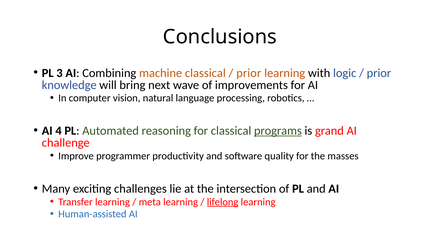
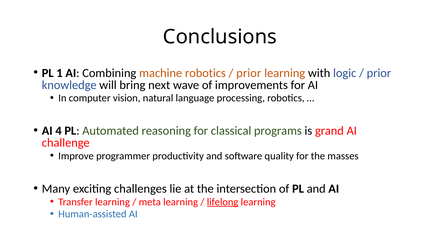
3: 3 -> 1 (60, 73)
machine classical: classical -> robotics (205, 73)
programs underline: present -> none (278, 131)
